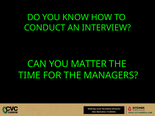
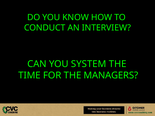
MATTER: MATTER -> SYSTEM (89, 64)
